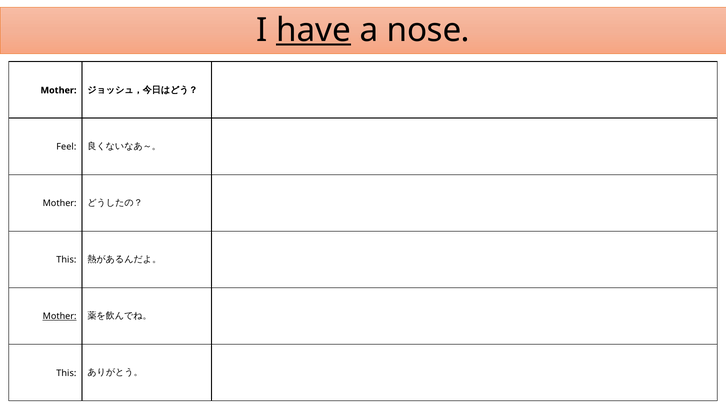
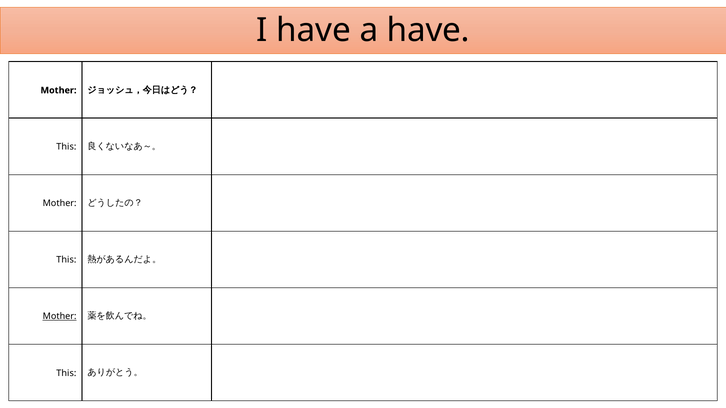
have underline: present -> none (314, 30)
a nose: nose -> have (428, 30)
Feel: Feel -> This (66, 147)
